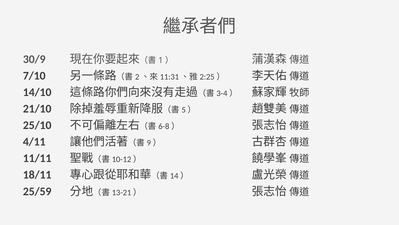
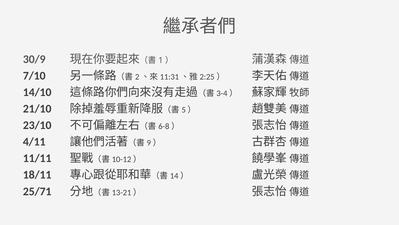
25/10: 25/10 -> 23/10 (37, 125)
25/59: 25/59 -> 25/71 (37, 191)
